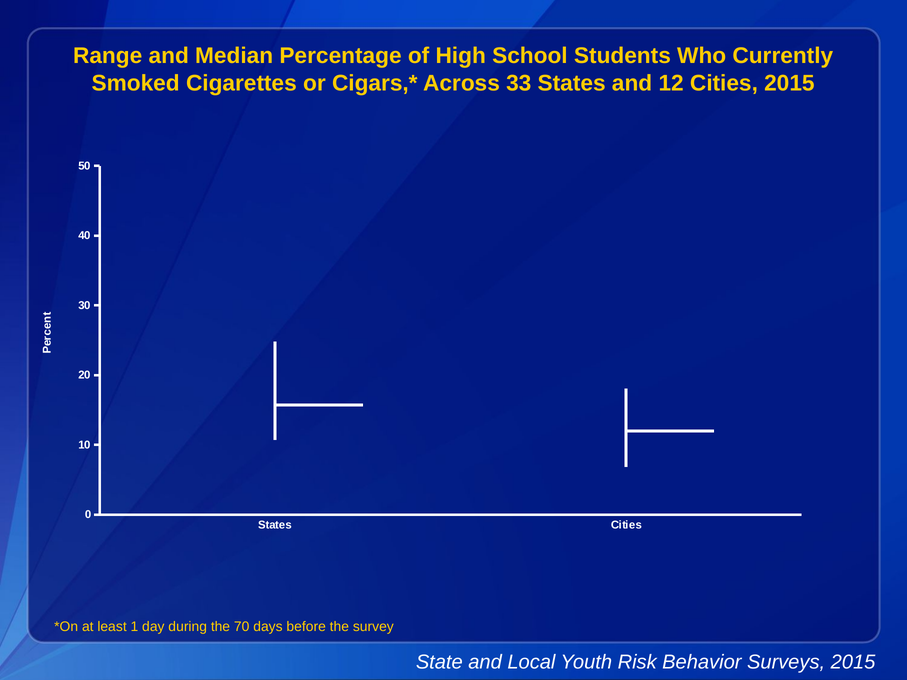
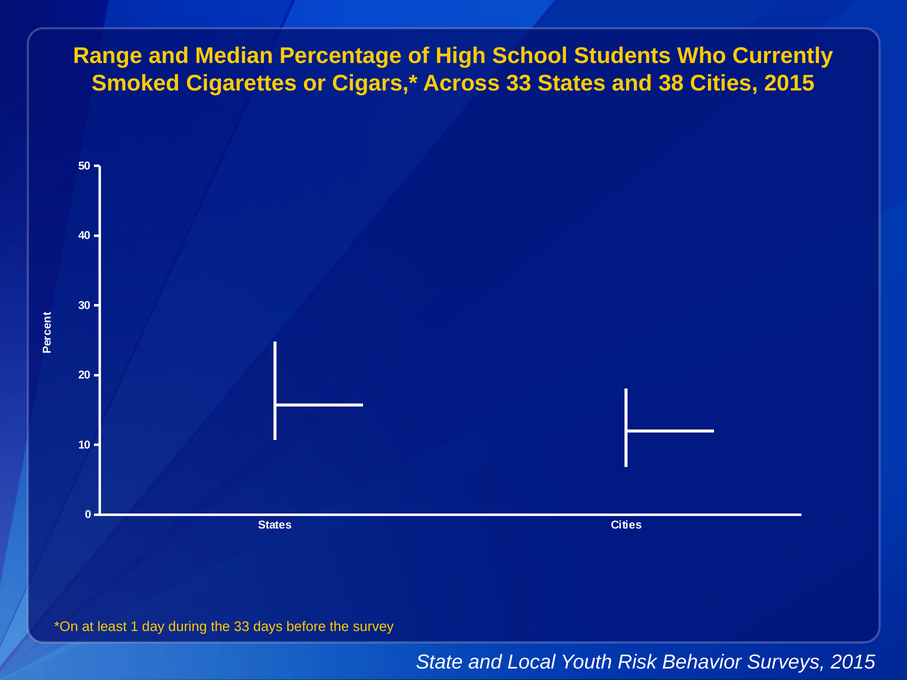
12: 12 -> 38 (671, 83)
the 70: 70 -> 33 (242, 627)
